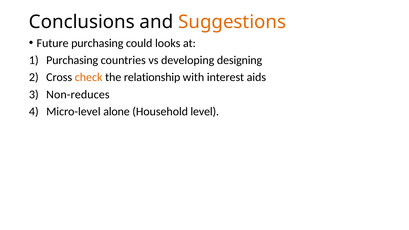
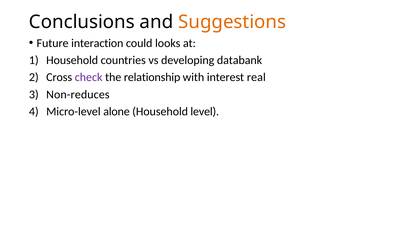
Future purchasing: purchasing -> interaction (97, 43)
Purchasing: Purchasing -> Household (72, 60)
designing: designing -> databank (240, 60)
check colour: orange -> purple (89, 77)
aids: aids -> real (256, 77)
